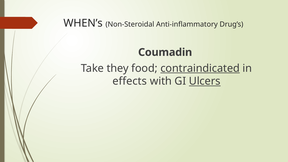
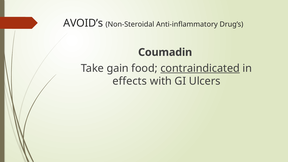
WHEN’s: WHEN’s -> AVOID’s (83, 23)
they: they -> gain (118, 68)
Ulcers underline: present -> none (205, 81)
